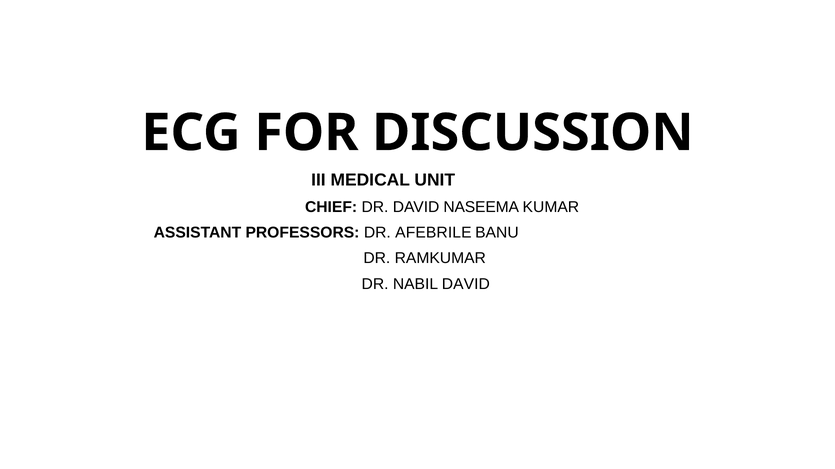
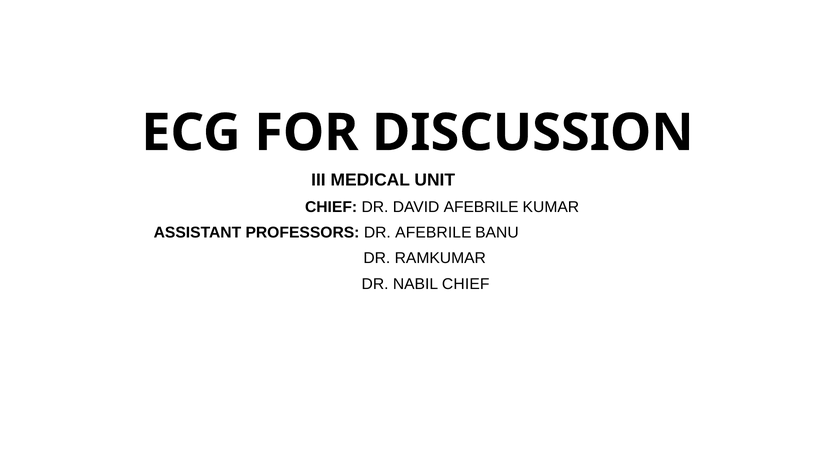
DAVID NASEEMA: NASEEMA -> AFEBRILE (481, 207)
NABIL DAVID: DAVID -> CHIEF (466, 284)
